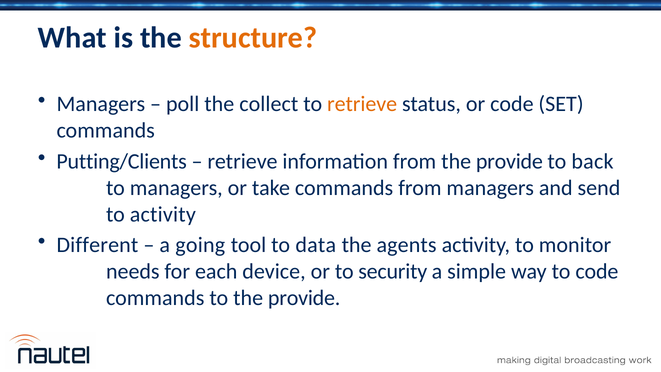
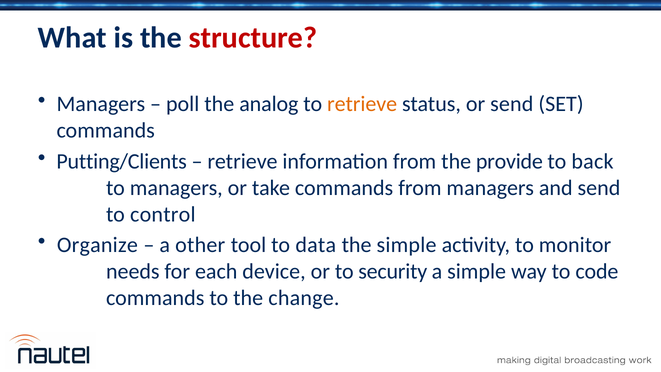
structure colour: orange -> red (253, 38)
collect: collect -> analog (269, 104)
or code: code -> send (512, 104)
to activity: activity -> control (163, 214)
Different: Different -> Organize (97, 245)
going: going -> other (200, 245)
the agents: agents -> simple (407, 245)
to the provide: provide -> change (304, 298)
